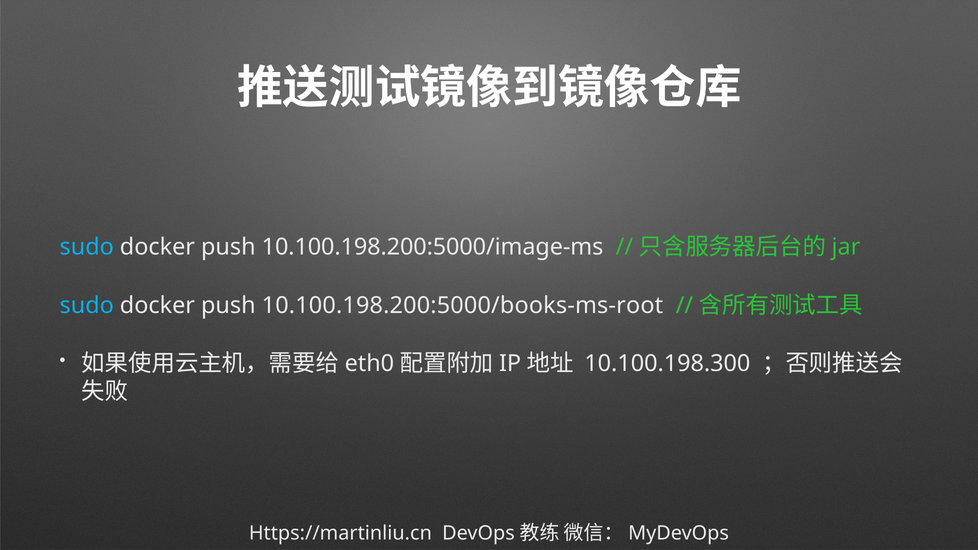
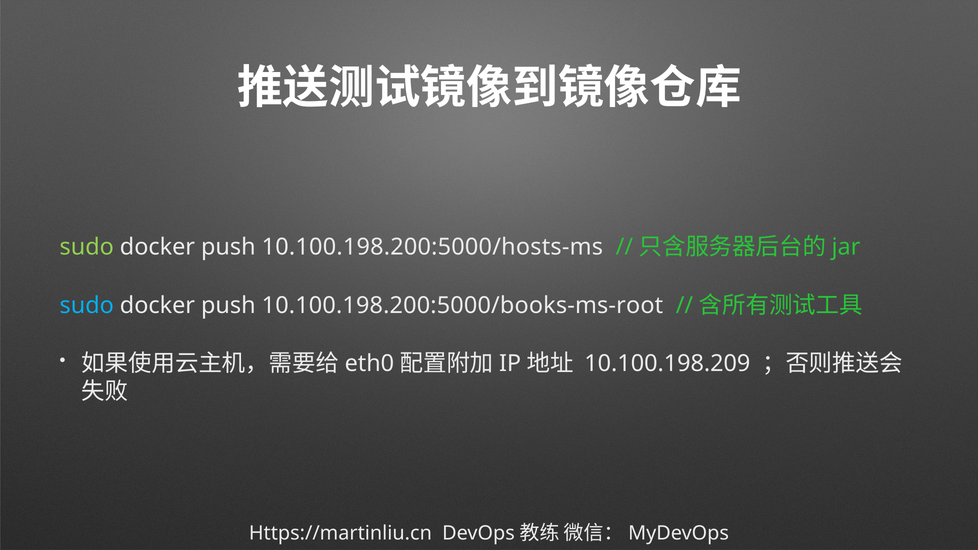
sudo colour: light blue -> light green (87, 247)
10.100.198.200:5000/image-ms: 10.100.198.200:5000/image-ms -> 10.100.198.200:5000/hosts-ms (432, 247)
10.100.198.300: 10.100.198.300 -> 10.100.198.209 (667, 364)
